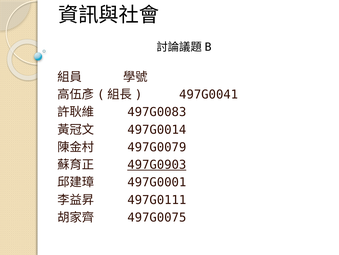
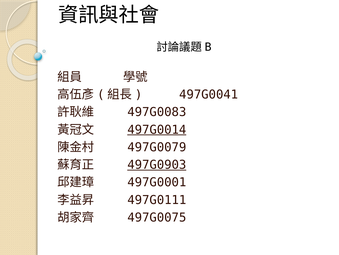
497G0014 underline: none -> present (157, 129)
